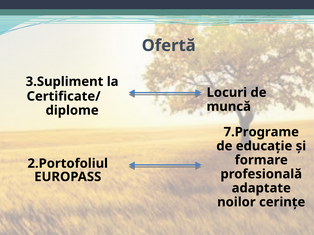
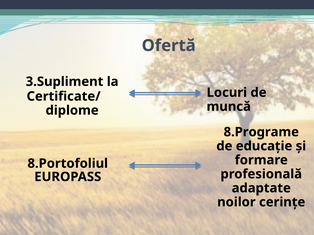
7.Programe: 7.Programe -> 8.Programe (261, 132)
2.Portofoliul: 2.Portofoliul -> 8.Portofoliul (68, 164)
